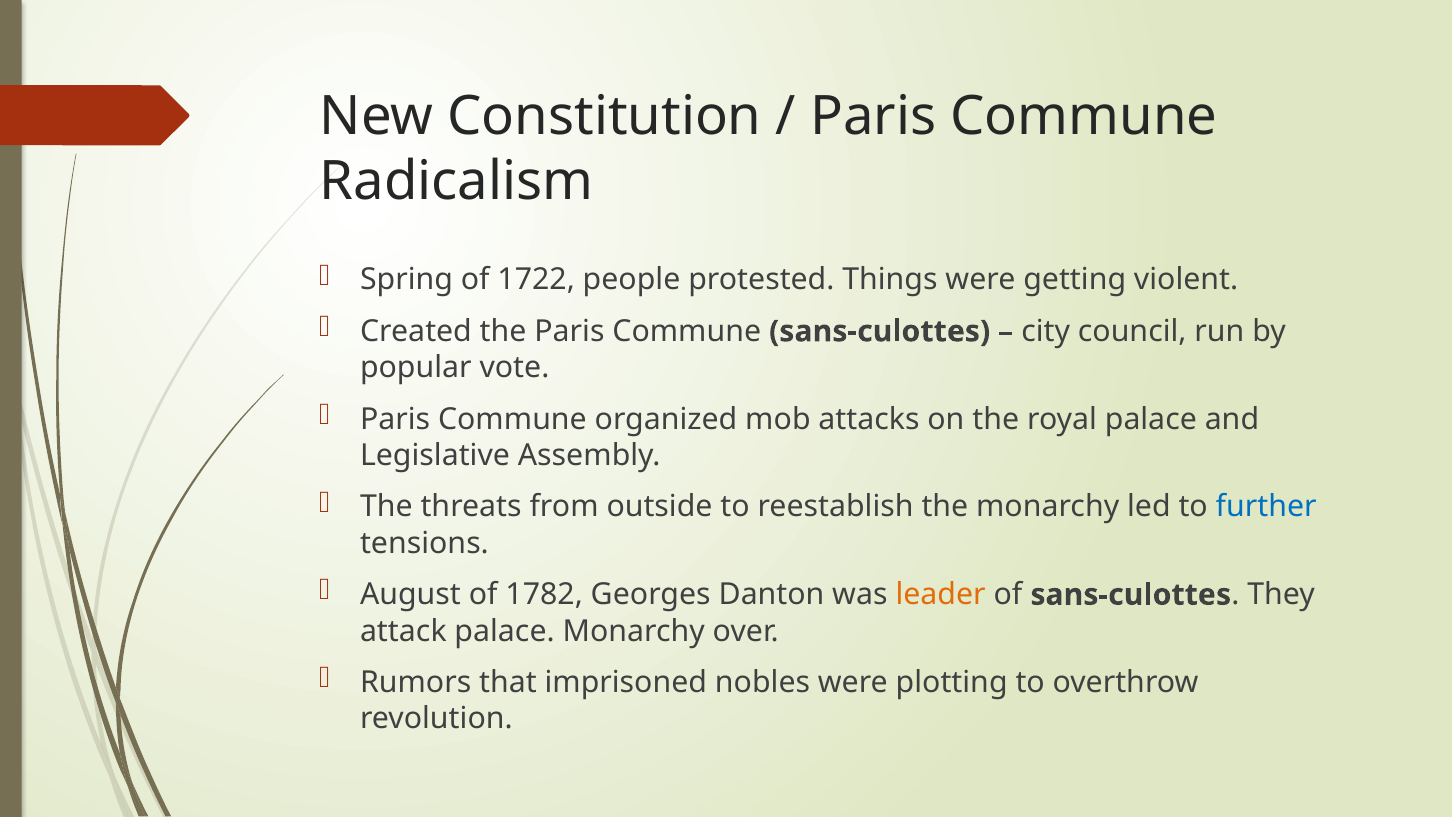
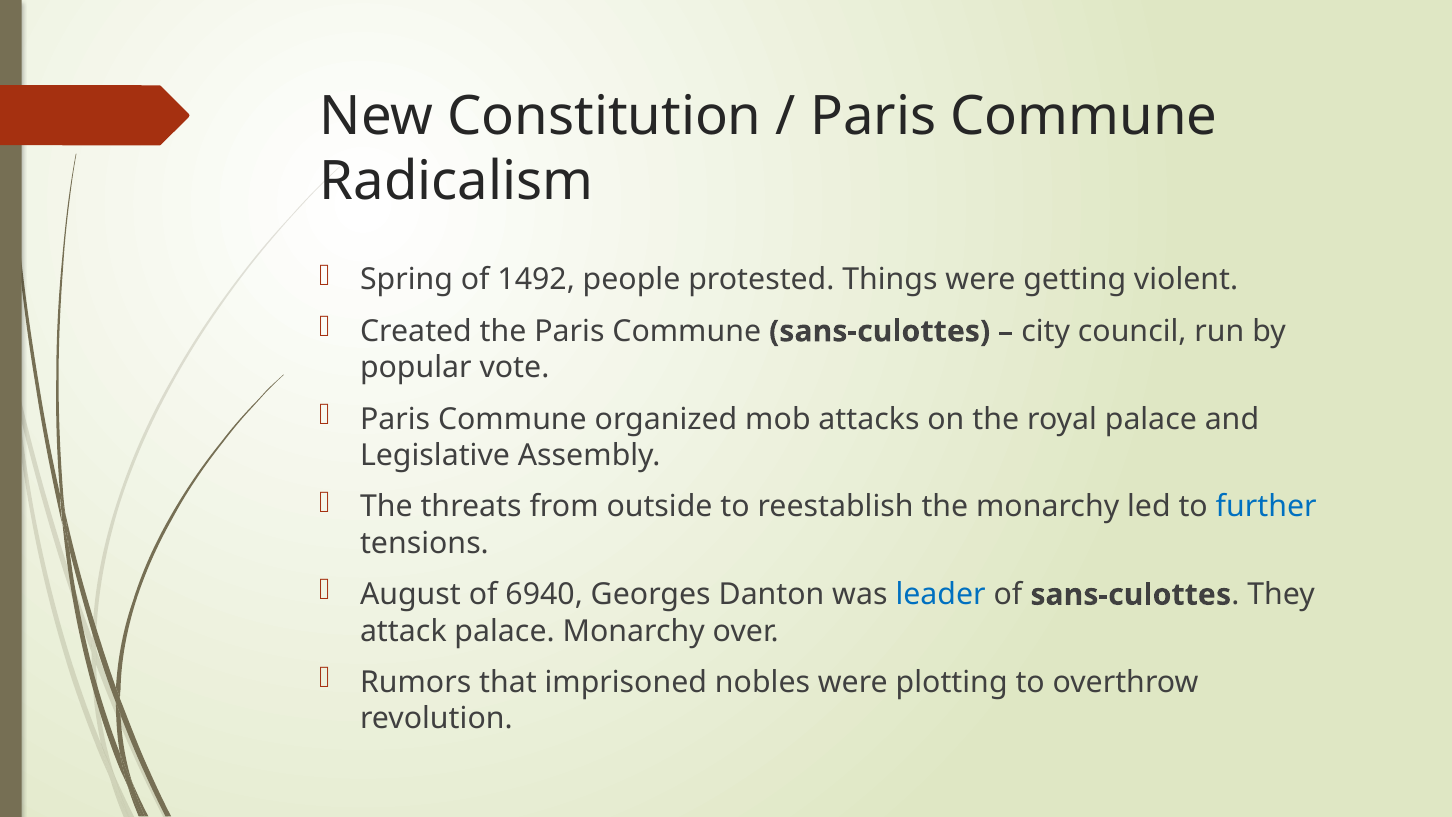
1722: 1722 -> 1492 (536, 280)
1782: 1782 -> 6940 (544, 595)
leader colour: orange -> blue (941, 595)
